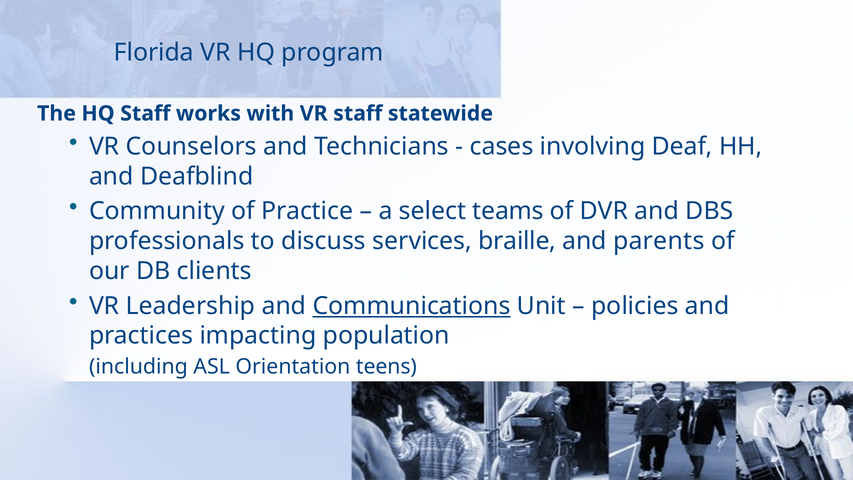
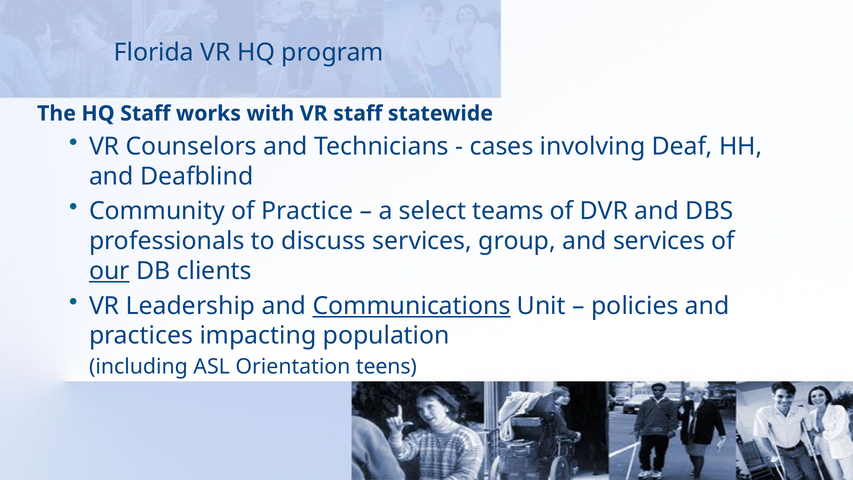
braille: braille -> group (517, 241)
and parents: parents -> services (659, 241)
our underline: none -> present (109, 271)
